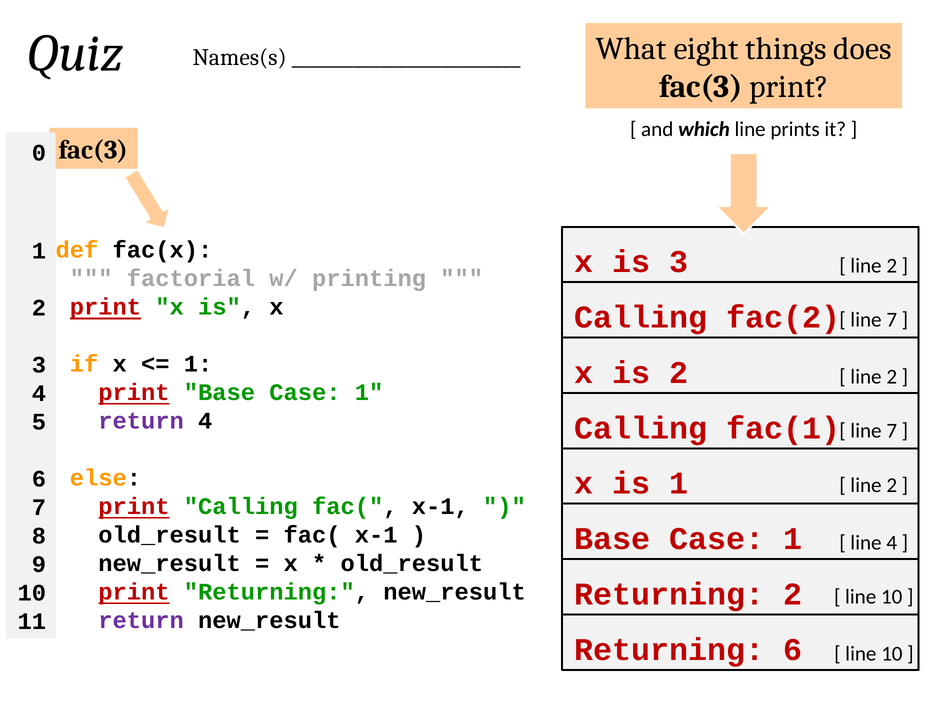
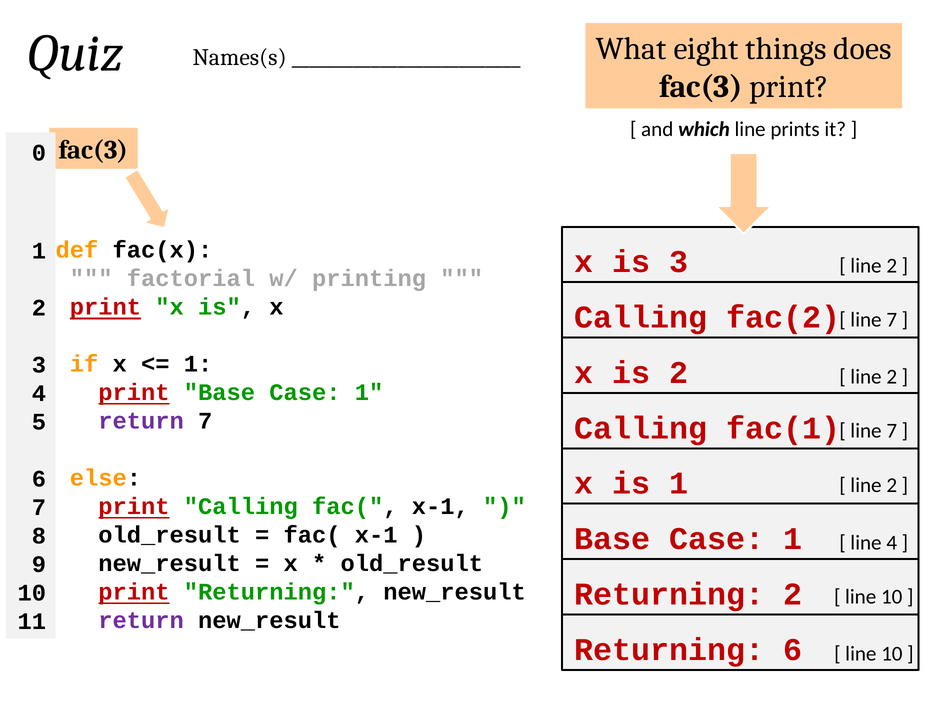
return 4: 4 -> 7 (205, 421)
